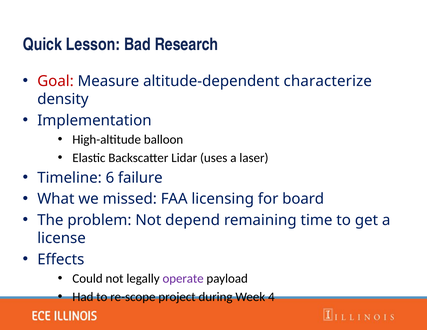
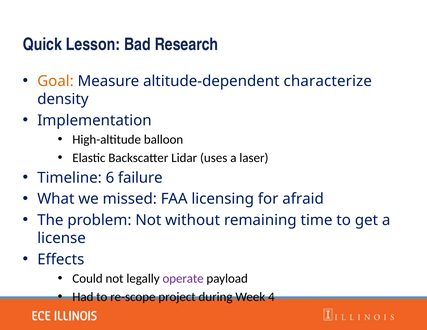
Goal colour: red -> orange (55, 81)
board: board -> afraid (303, 199)
depend: depend -> without (193, 220)
